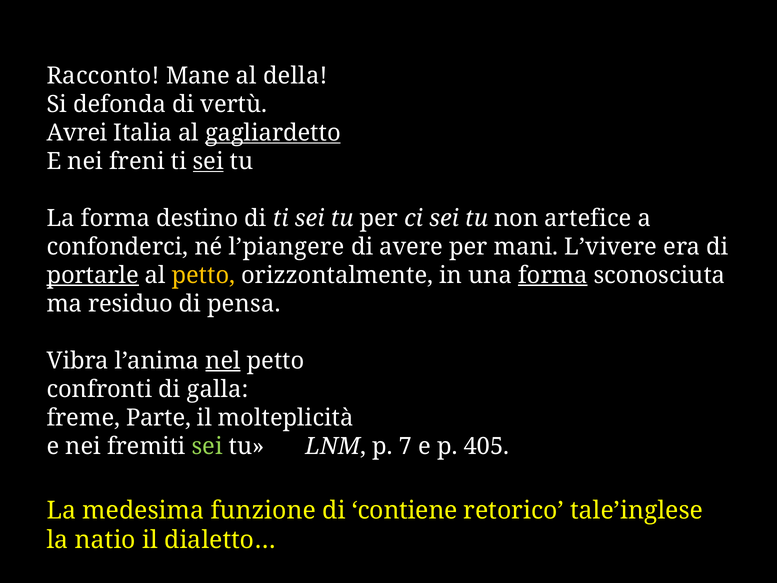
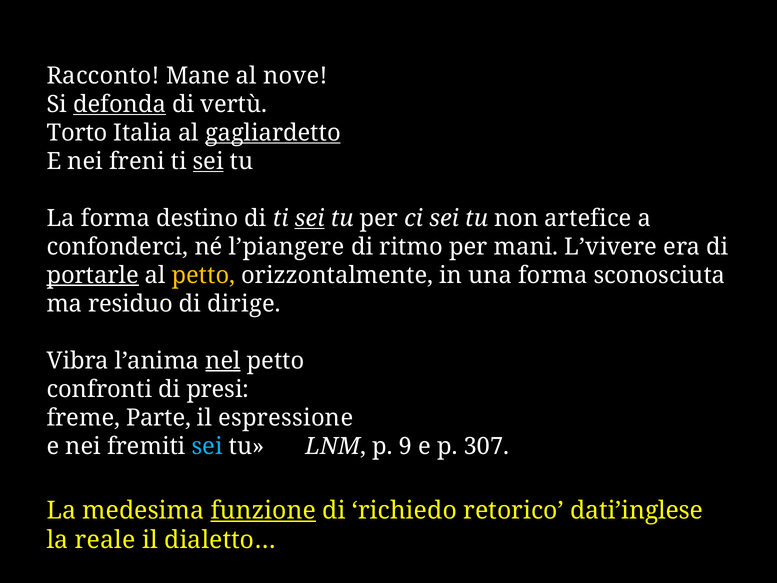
della: della -> nove (295, 76)
defonda underline: none -> present (120, 104)
Avrei: Avrei -> Torto (77, 133)
sei underline: none -> present (310, 218)
avere: avere -> ritmo (411, 247)
forma underline: present -> none (553, 275)
pensa: pensa -> dirige (244, 304)
galla: galla -> presi (218, 389)
molteplicità: molteplicità -> espressione (286, 418)
sei colour: light green -> light blue (207, 446)
7: 7 -> 9 (406, 446)
405: 405 -> 307 (487, 446)
funzione underline: none -> present (263, 510)
contiene: contiene -> richiedo (404, 510)
tale’inglese: tale’inglese -> dati’inglese (637, 510)
natio: natio -> reale (105, 540)
